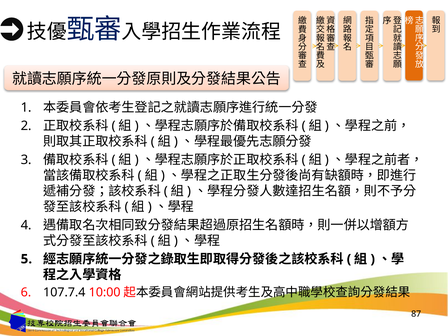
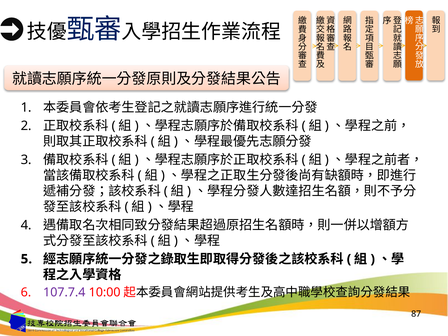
107.7.4 colour: black -> purple (64, 292)
